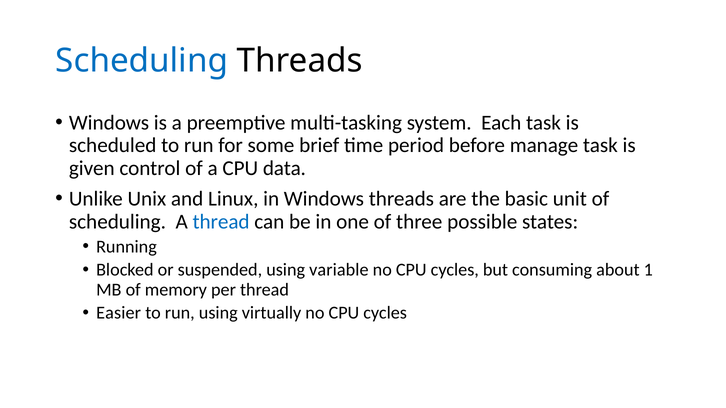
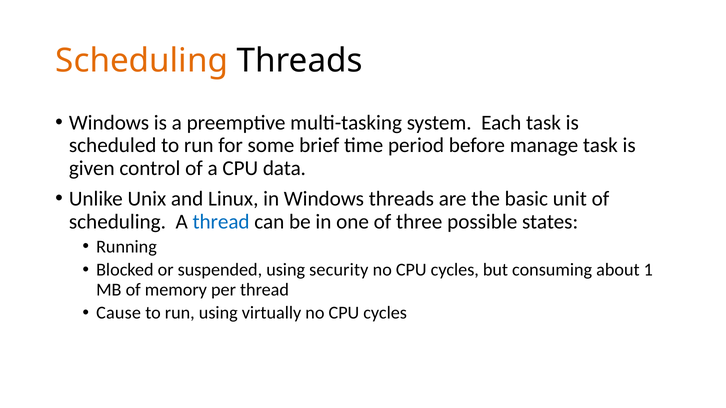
Scheduling colour: blue -> orange (142, 61)
variable: variable -> security (339, 270)
Easier: Easier -> Cause (119, 313)
